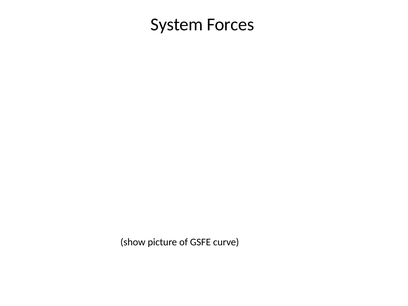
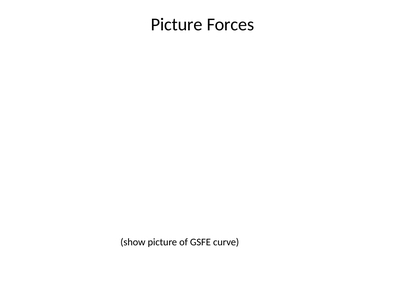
System: System -> Picture (177, 24)
